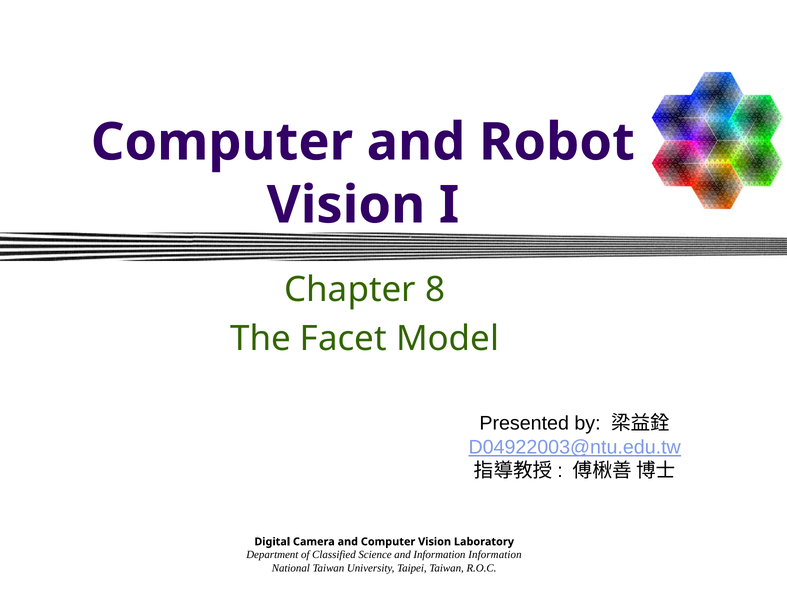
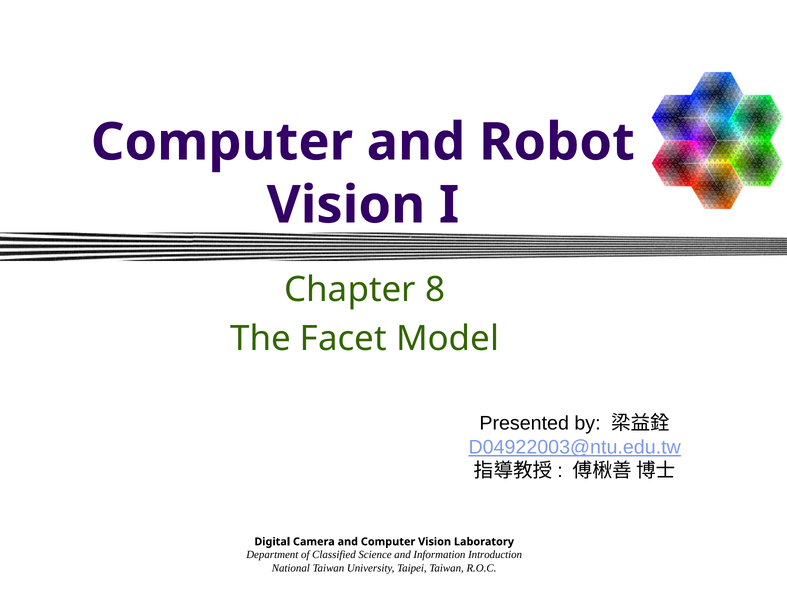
Information Information: Information -> Introduction (495, 555)
